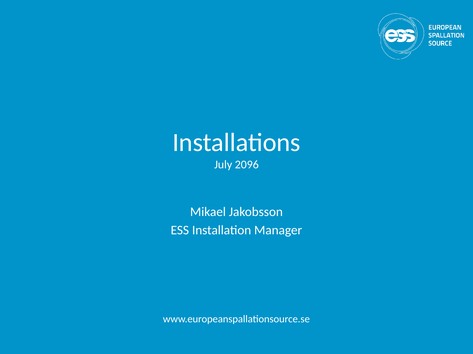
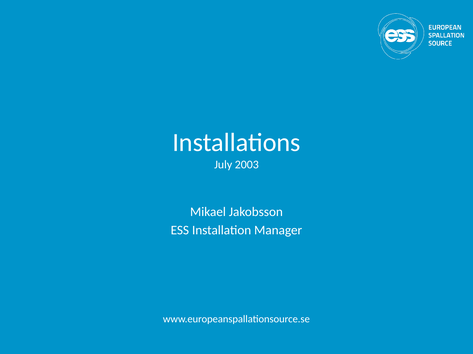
2096: 2096 -> 2003 (247, 165)
